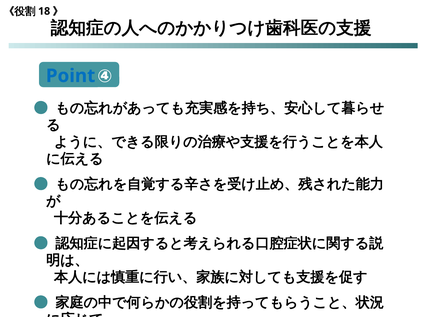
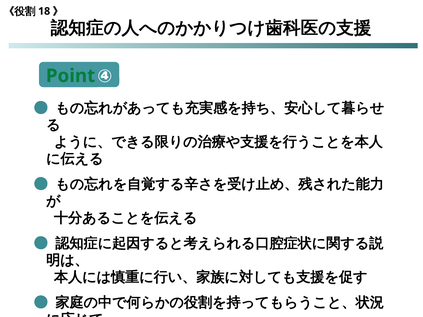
Point colour: blue -> green (71, 76)
